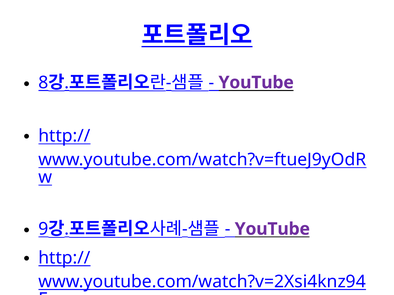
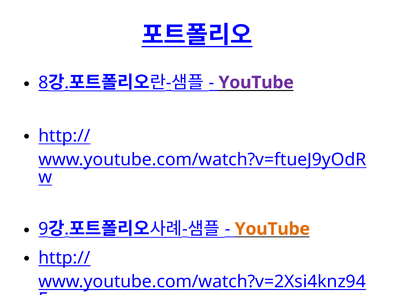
YouTube colour: purple -> orange (272, 229)
